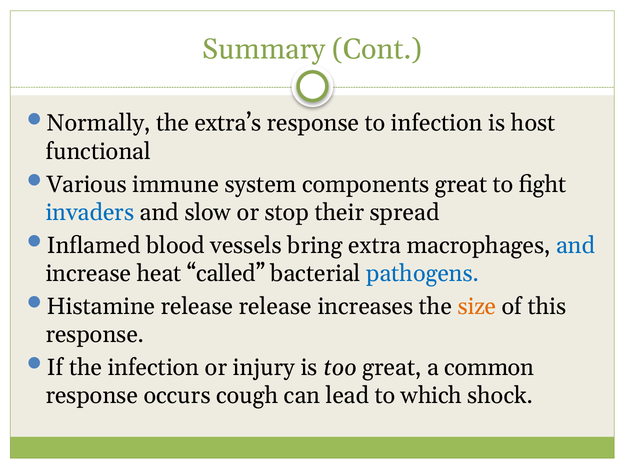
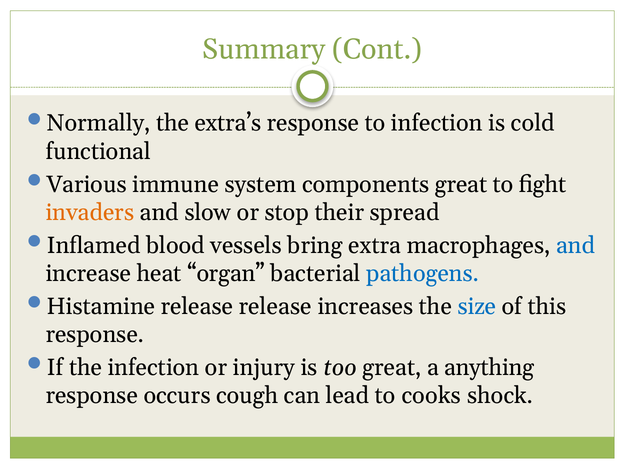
host: host -> cold (533, 123)
invaders colour: blue -> orange (90, 212)
called: called -> organ (226, 273)
size colour: orange -> blue (477, 306)
common: common -> anything (489, 367)
which: which -> cooks (431, 395)
